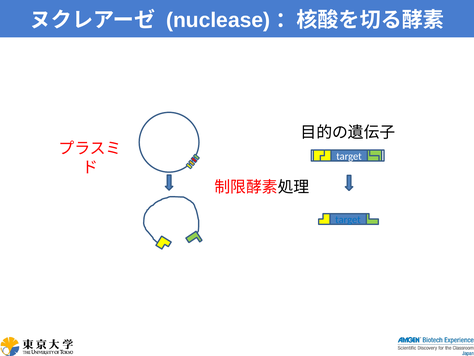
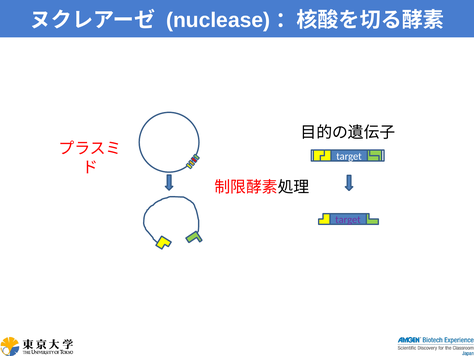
target colour: blue -> purple (348, 220)
